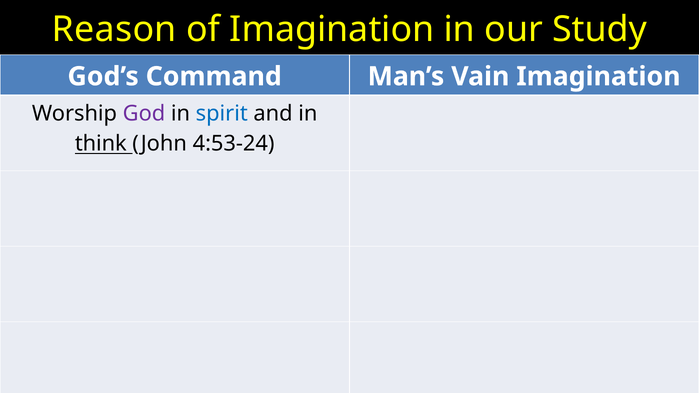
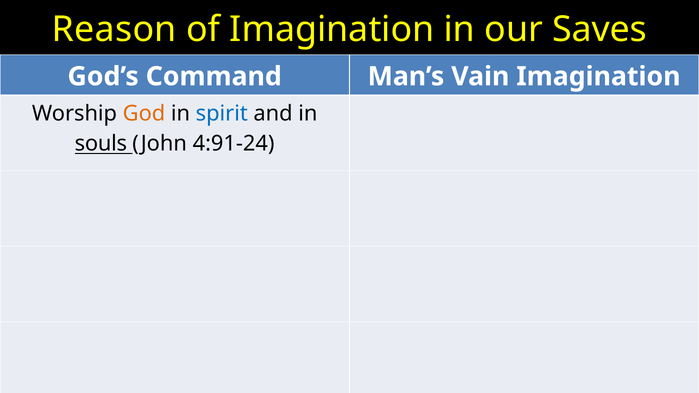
Study: Study -> Saves (600, 30)
God colour: purple -> orange (144, 114)
think: think -> souls (101, 144)
4:53-24: 4:53-24 -> 4:91-24 (234, 144)
